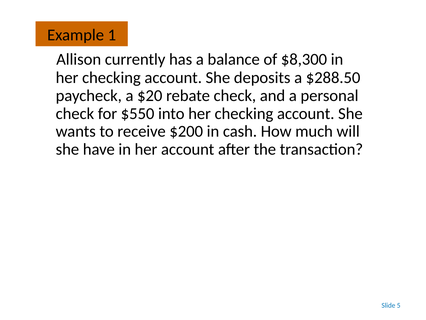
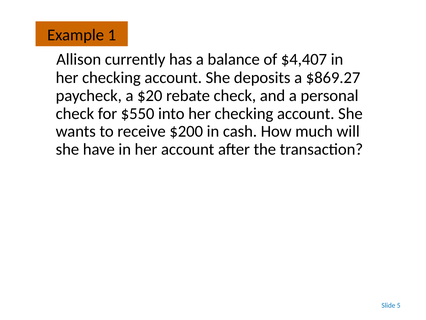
$8,300: $8,300 -> $4,407 (304, 59)
$288.50: $288.50 -> $869.27 (333, 78)
